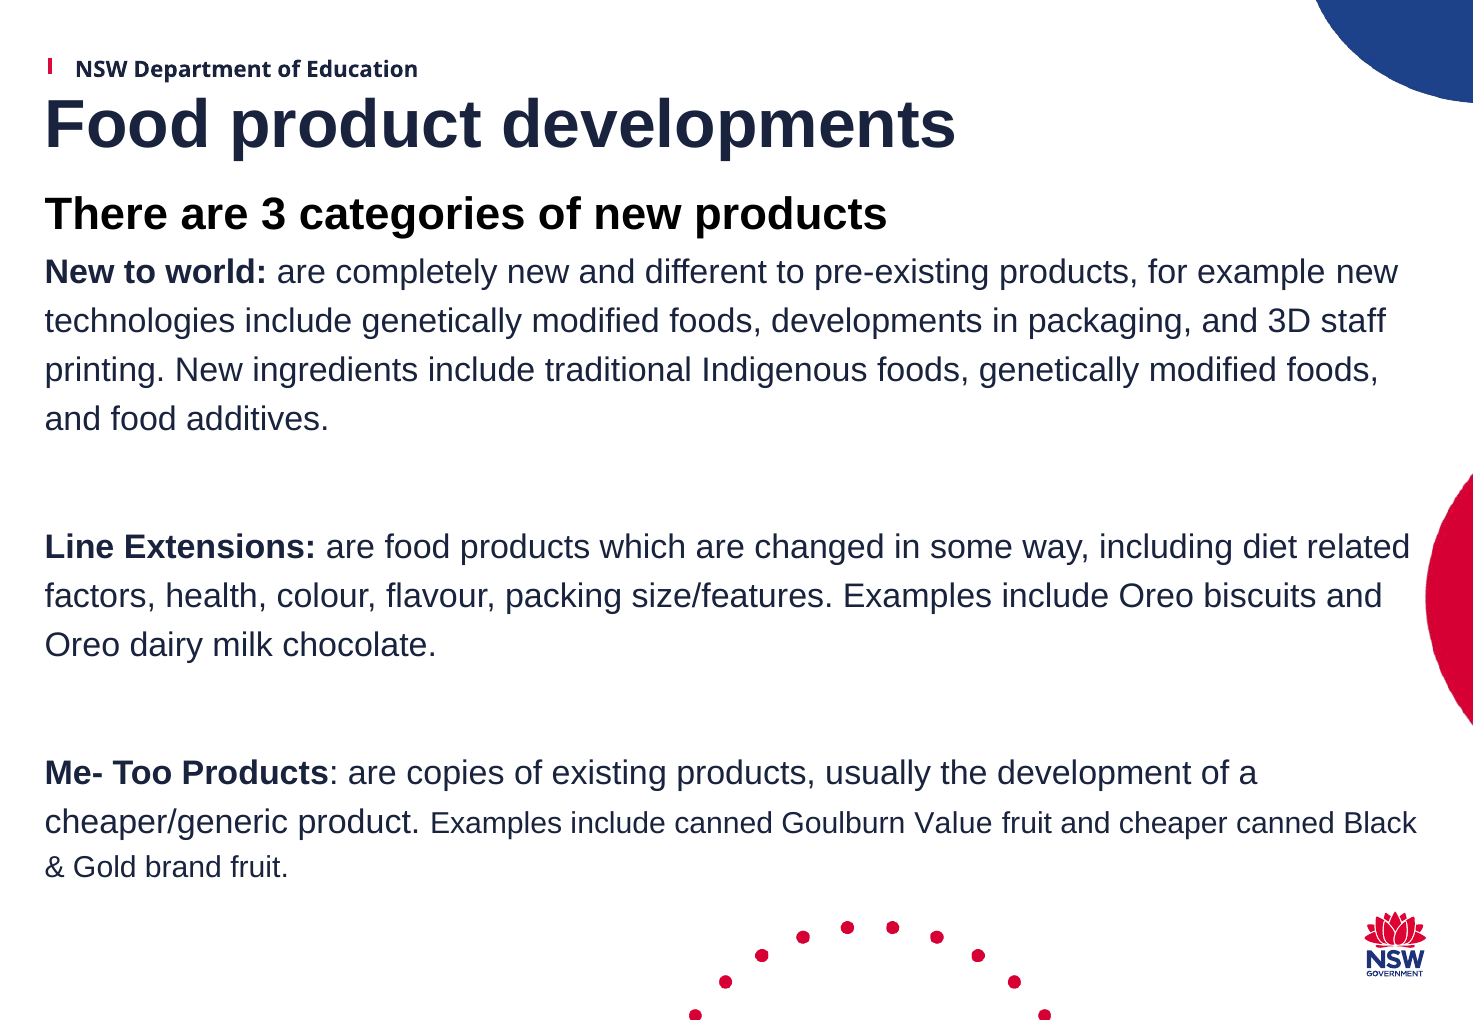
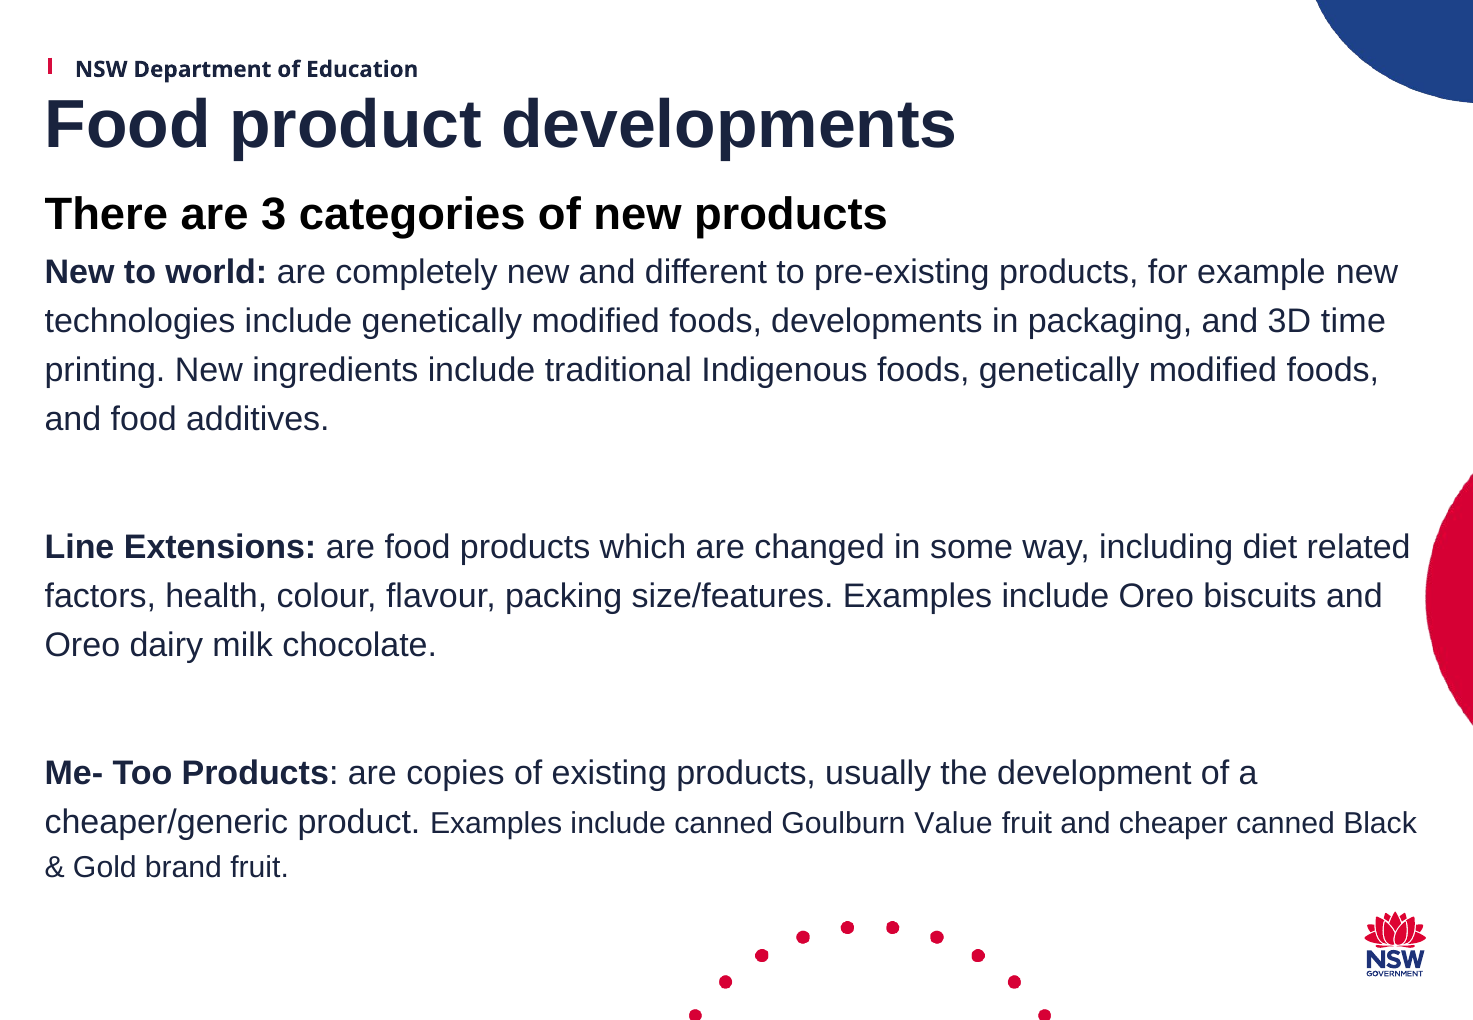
staff: staff -> time (1353, 321)
